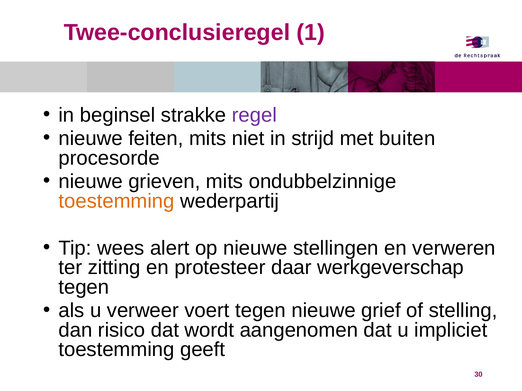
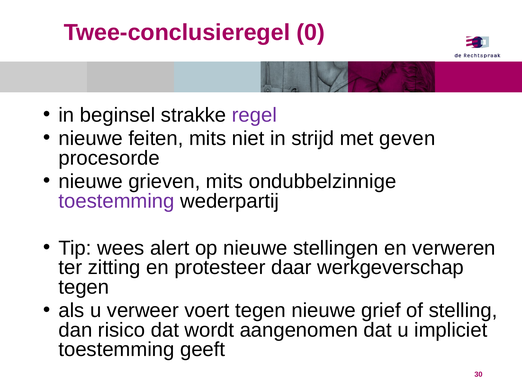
1: 1 -> 0 (311, 32)
buiten: buiten -> geven (407, 139)
toestemming colour: orange -> purple (117, 201)
